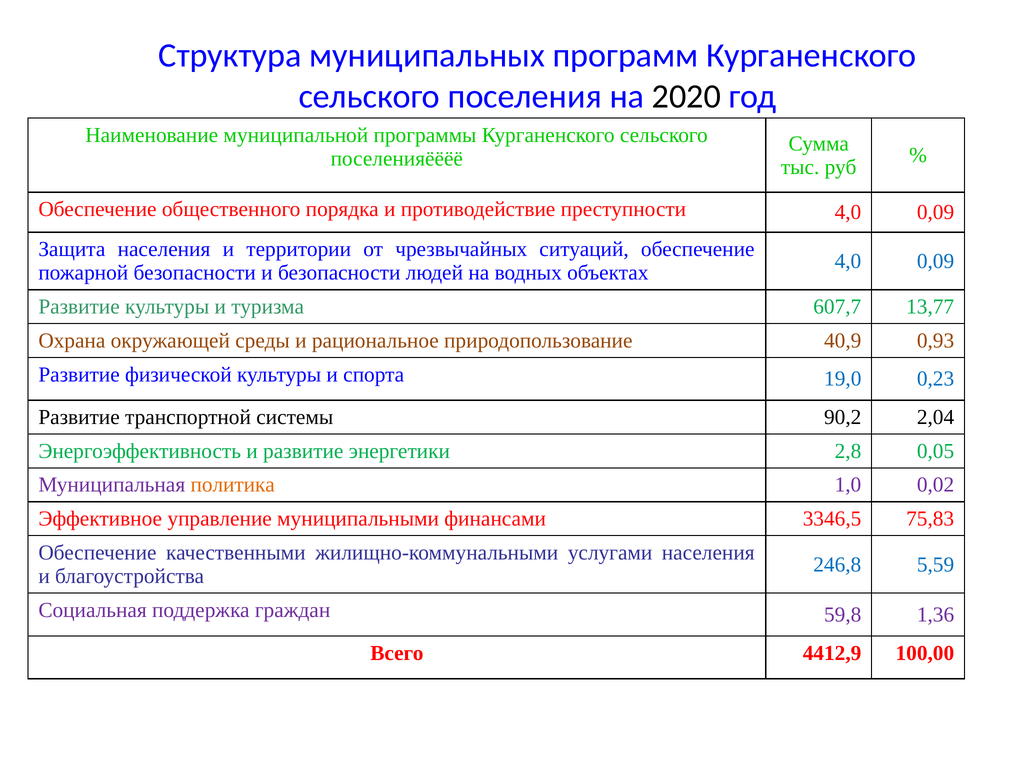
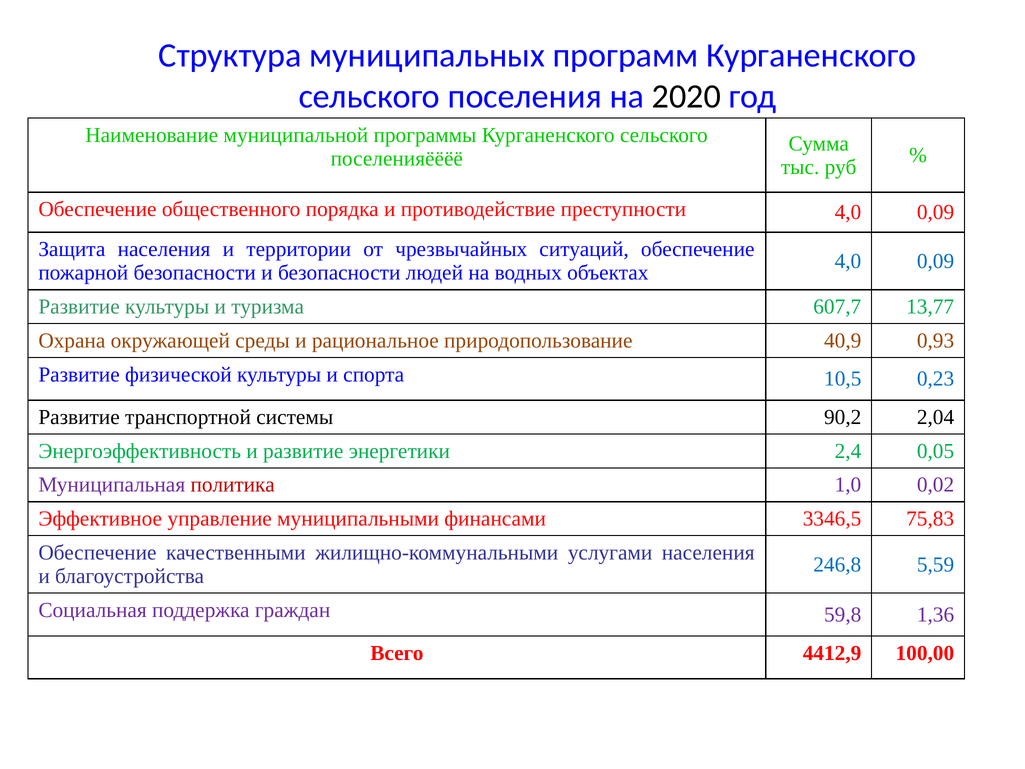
19,0: 19,0 -> 10,5 (843, 379)
2,8: 2,8 -> 2,4 (848, 451)
политика colour: orange -> red (233, 485)
